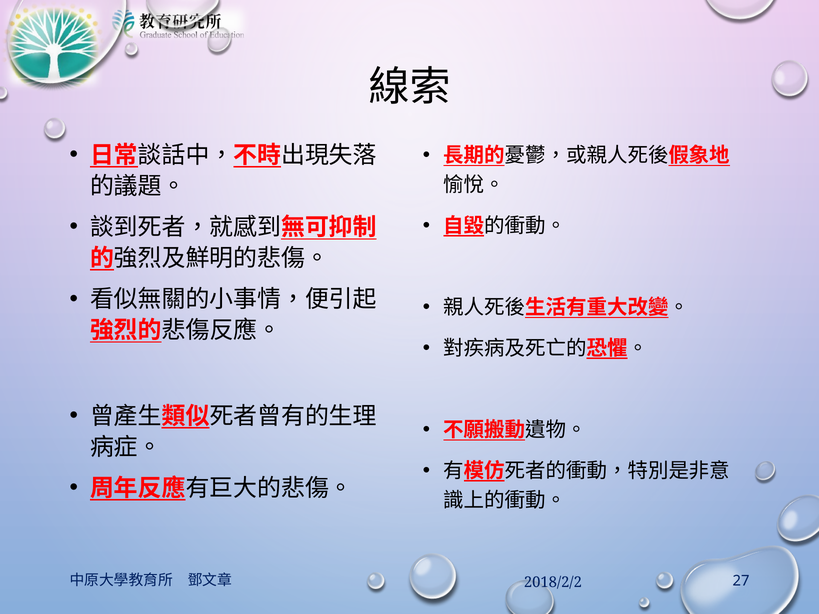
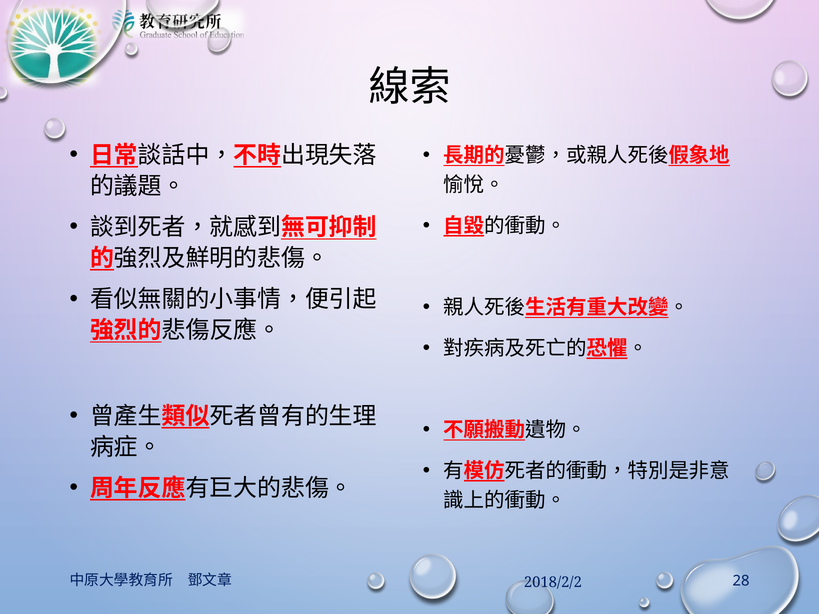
27: 27 -> 28 (741, 581)
